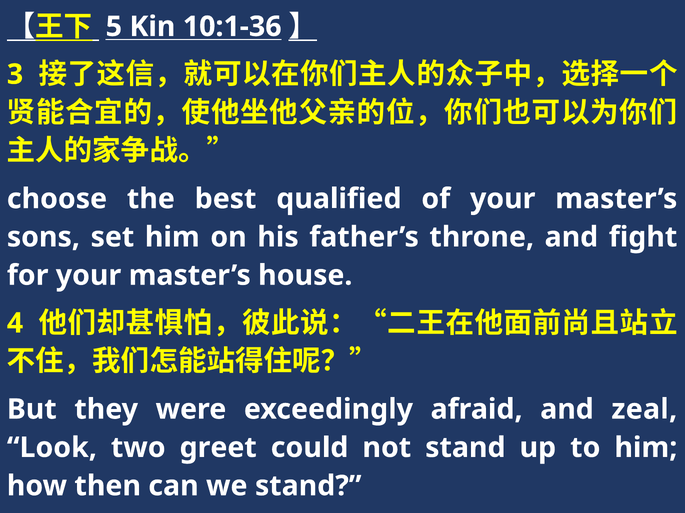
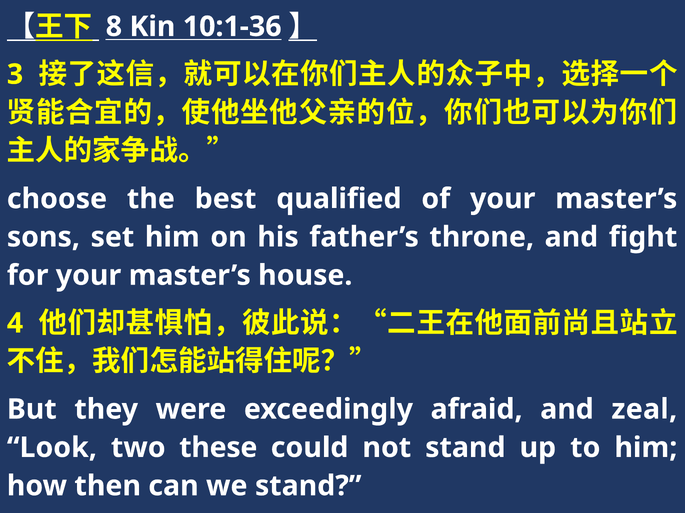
5: 5 -> 8 (114, 27)
greet: greet -> these (218, 448)
